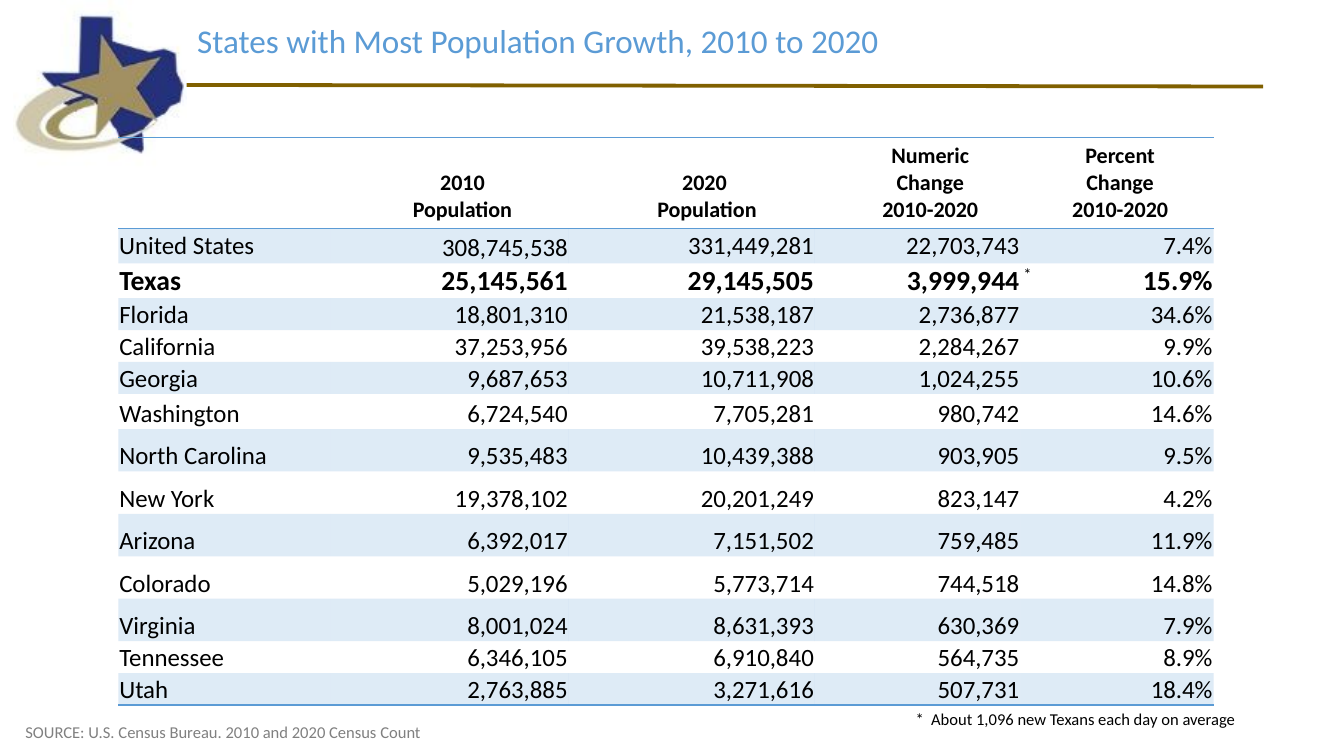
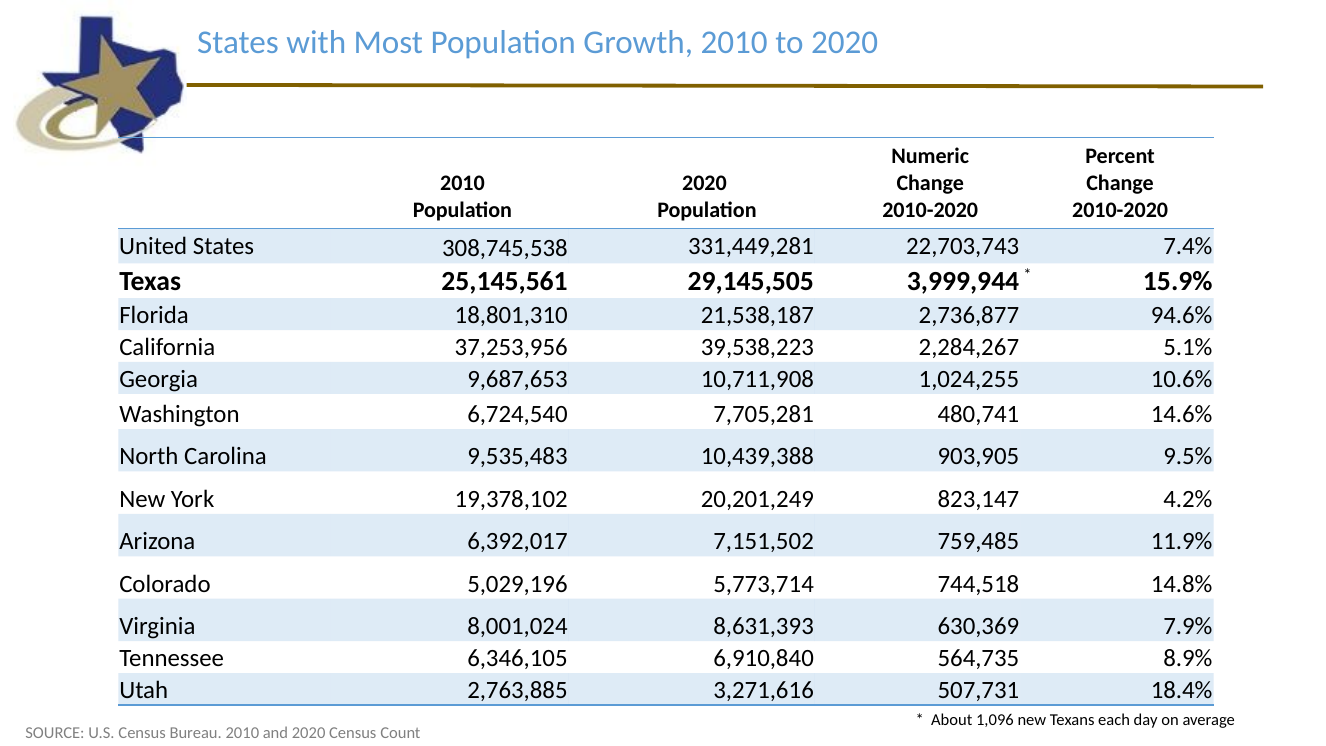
34.6%: 34.6% -> 94.6% (1182, 315)
9.9%: 9.9% -> 5.1% (1188, 347)
980,742: 980,742 -> 480,741 (978, 414)
